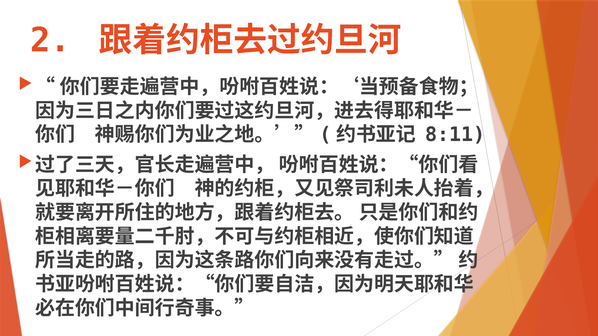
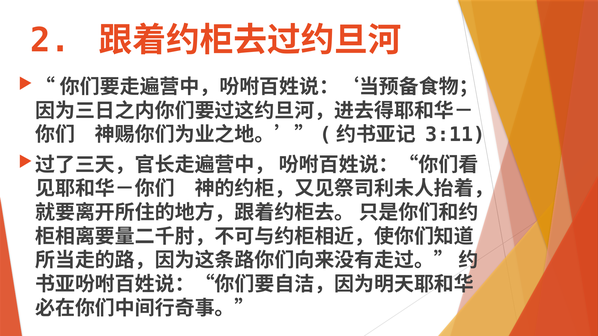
8:11: 8:11 -> 3:11 (455, 135)
